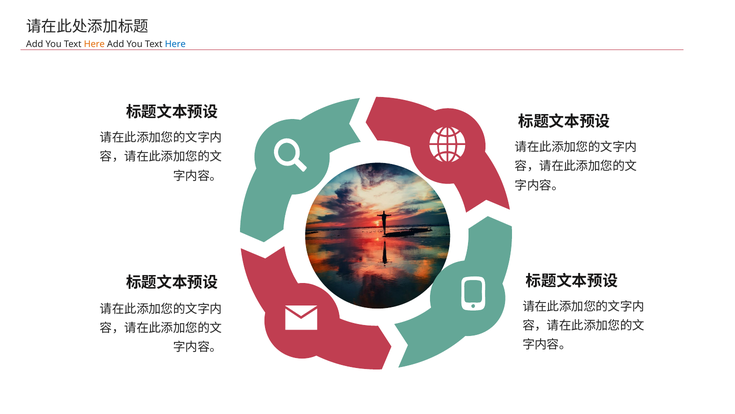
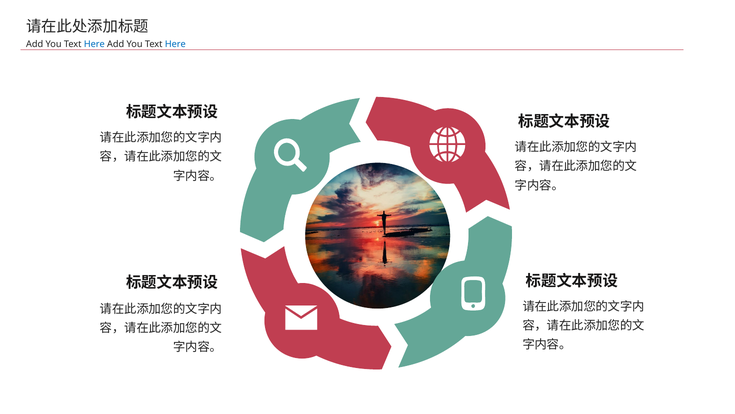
Here colour: orange -> blue (94, 44)
